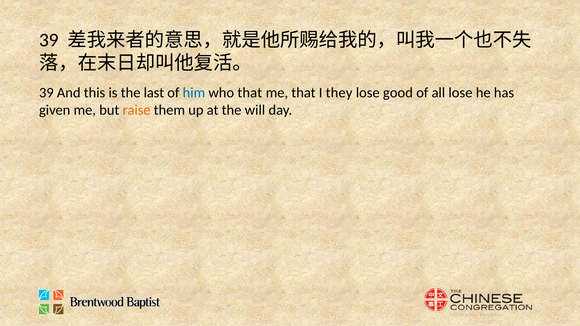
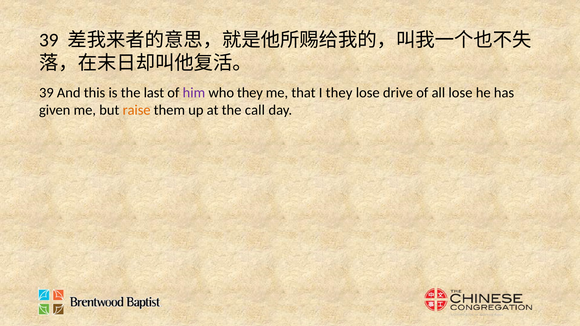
him colour: blue -> purple (194, 93)
who that: that -> they (250, 93)
good: good -> drive (398, 93)
will: will -> call (255, 110)
